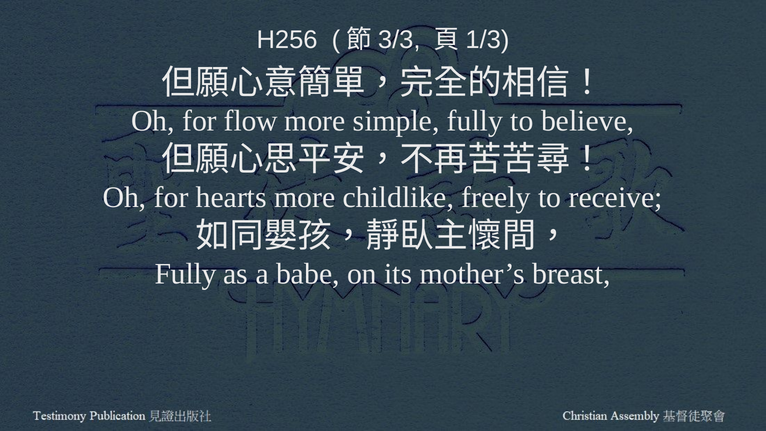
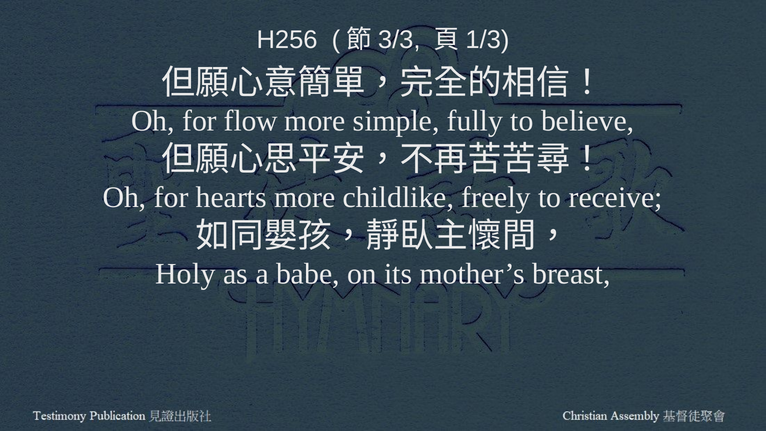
Fully: Fully -> Holy (185, 274)
